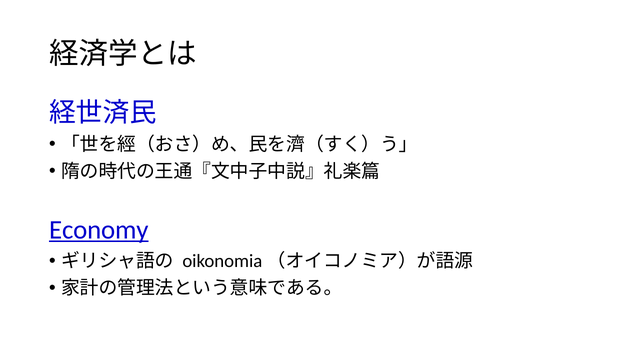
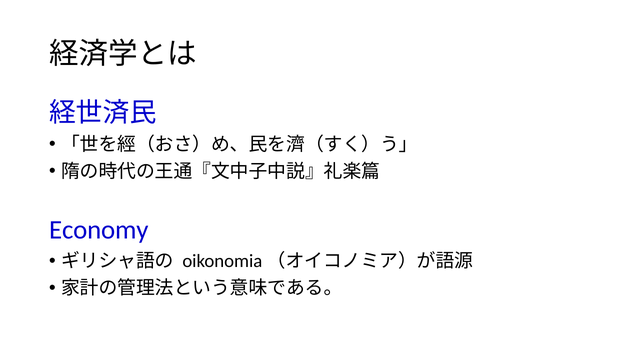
Economy underline: present -> none (99, 230)
